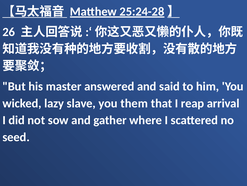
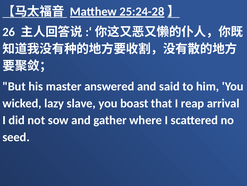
them: them -> boast (134, 103)
